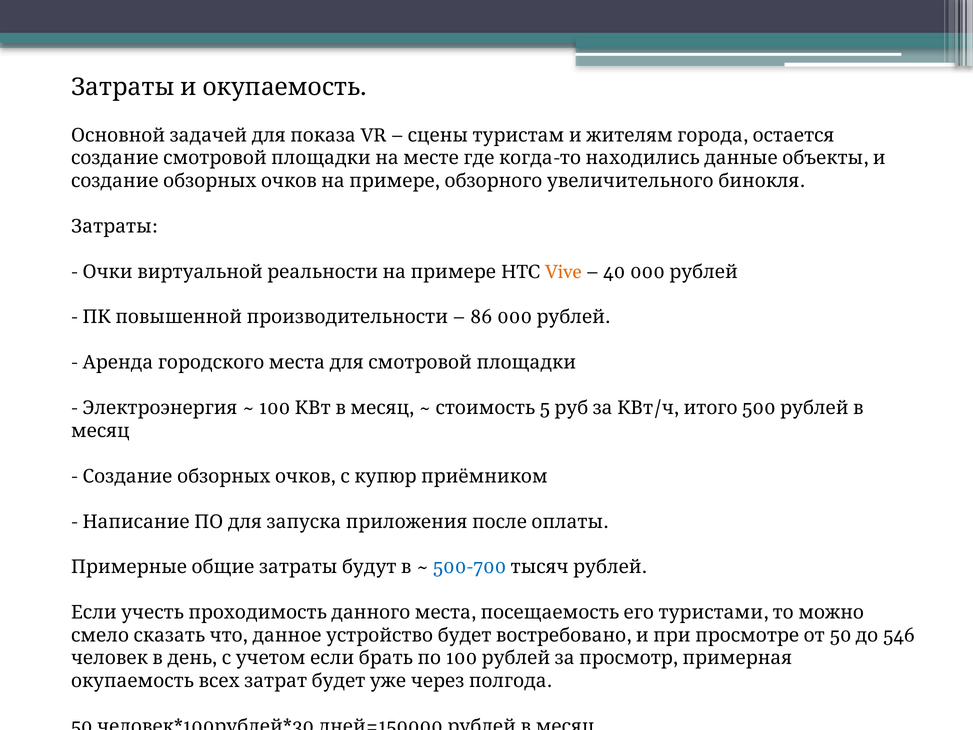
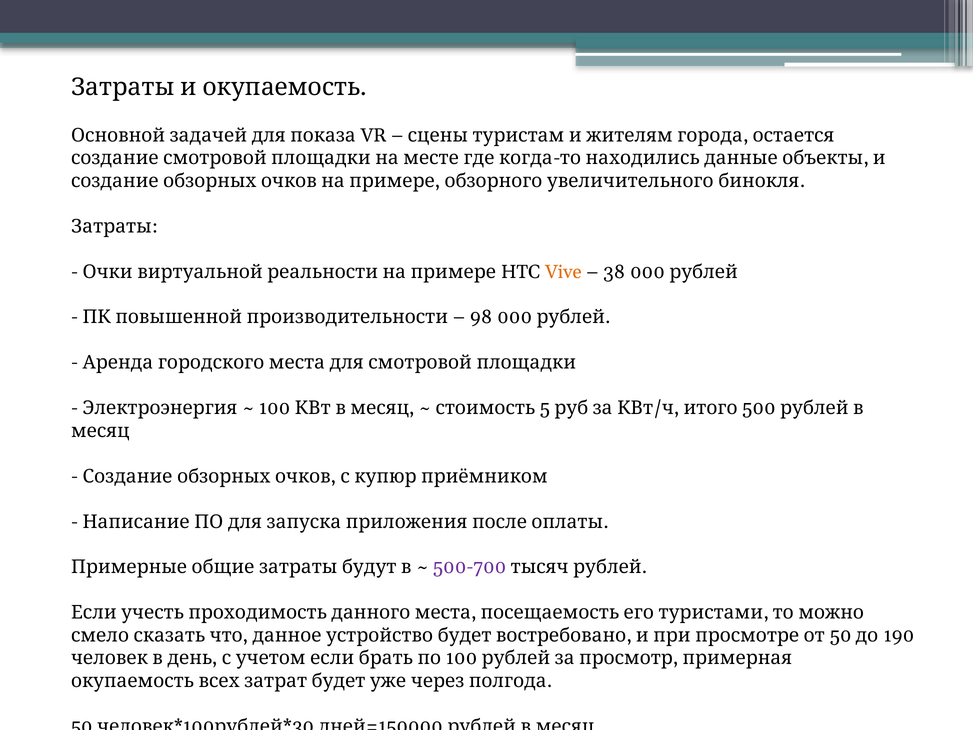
40: 40 -> 38 (614, 272)
86: 86 -> 98 (481, 317)
500-700 colour: blue -> purple (470, 567)
546: 546 -> 190 (899, 635)
